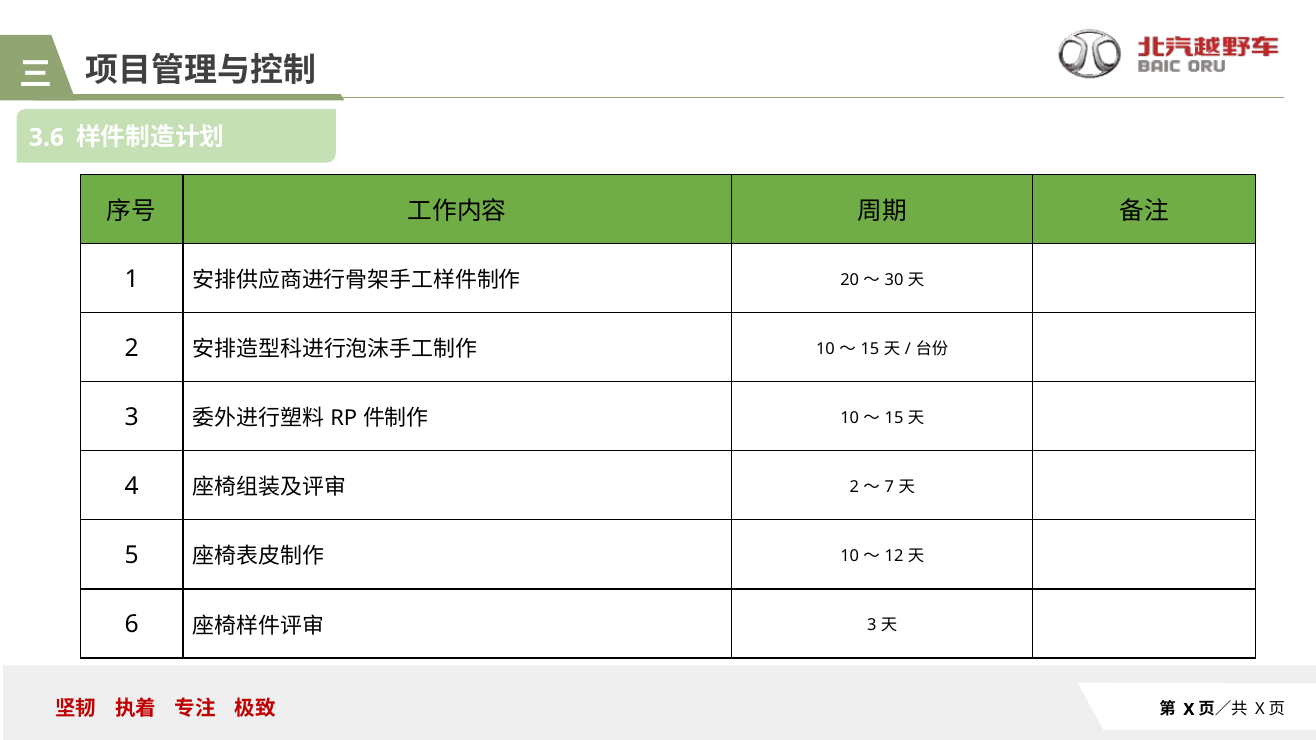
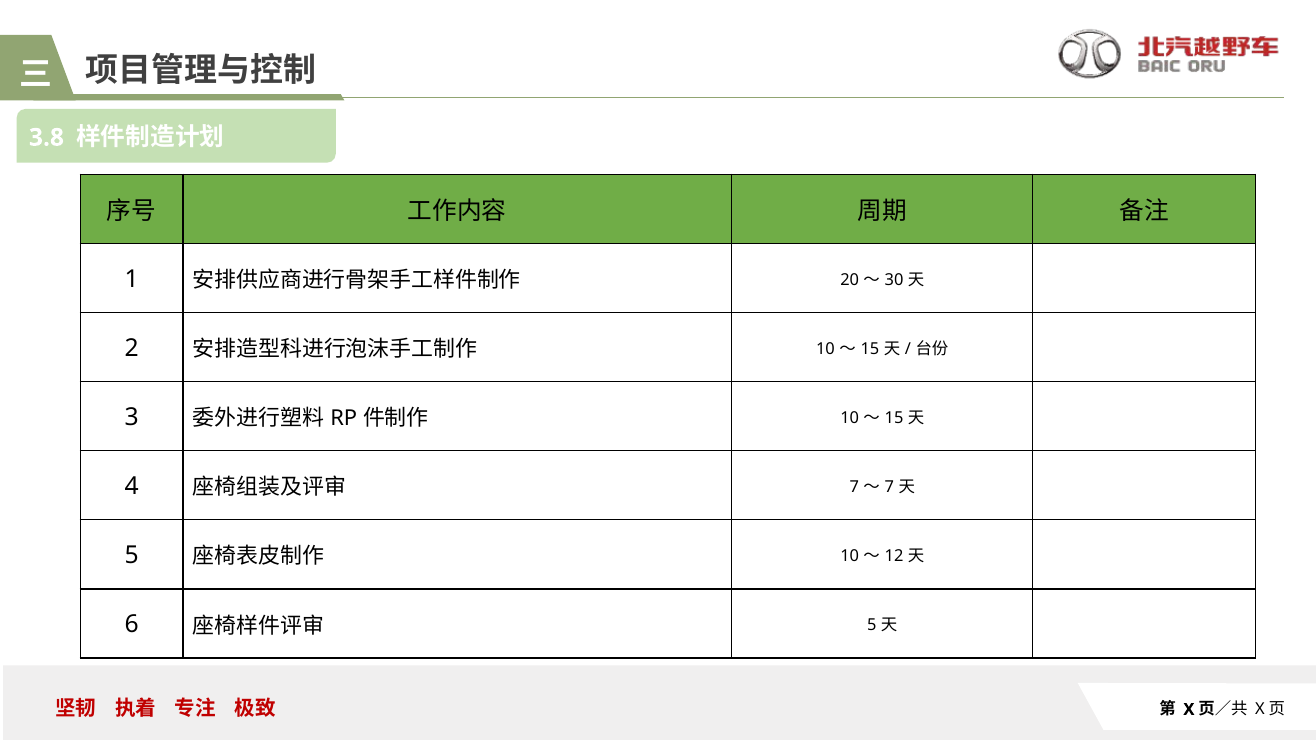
3.6: 3.6 -> 3.8 (46, 138)
2: 2 -> 7 (854, 487)
3: 3 -> 5 (872, 625)
